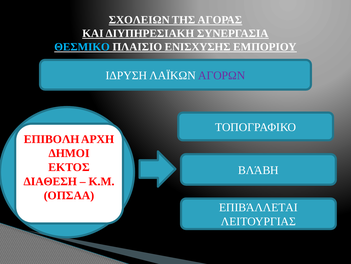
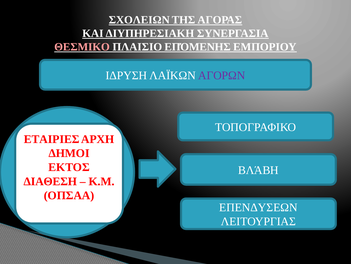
ΘΕΣΜΙΚΟ colour: light blue -> pink (82, 47)
ΕΝΙΣΧΥΣΗΣ: ΕΝΙΣΧΥΣΗΣ -> ΕΠΌΜΕΝΗΣ (198, 47)
ΕΠΙΒΟΛΗ: ΕΠΙΒΟΛΗ -> ΕΤΑΙΡΙΕΣ (52, 139)
ΕΠΙΒΆΛΛΕΤΑΙ: ΕΠΙΒΆΛΛΕΤΑΙ -> ΕΠΕΝΔΥΣΕΩΝ (258, 207)
